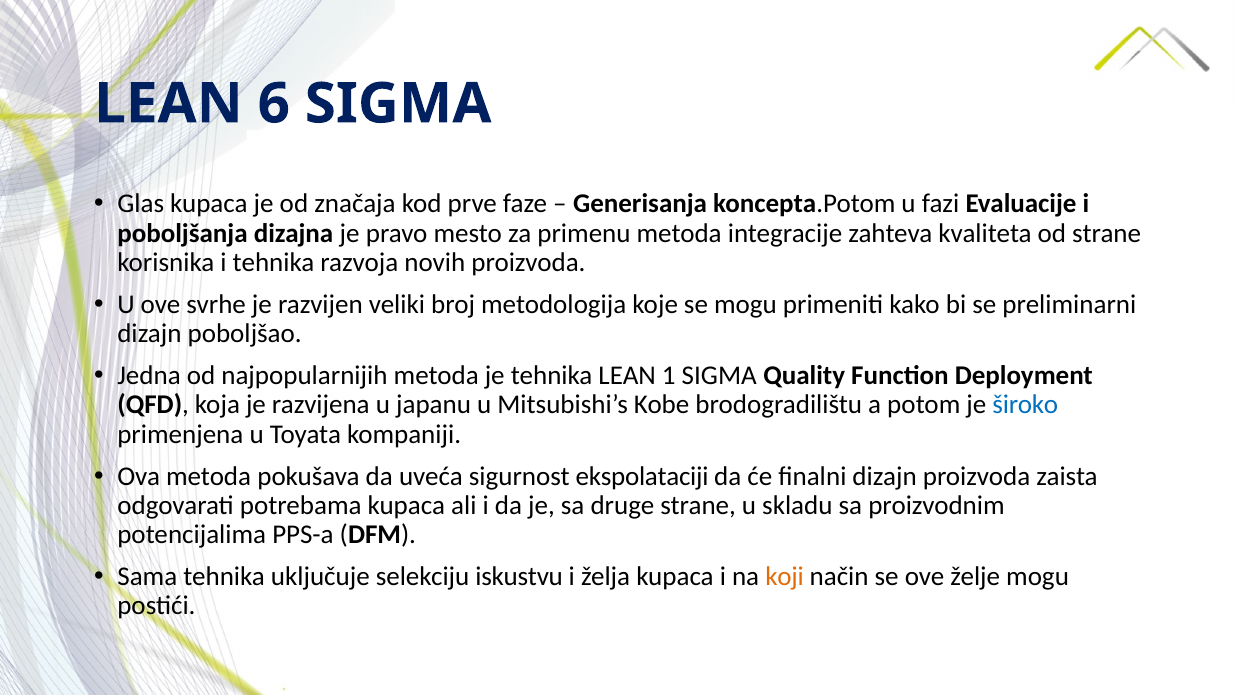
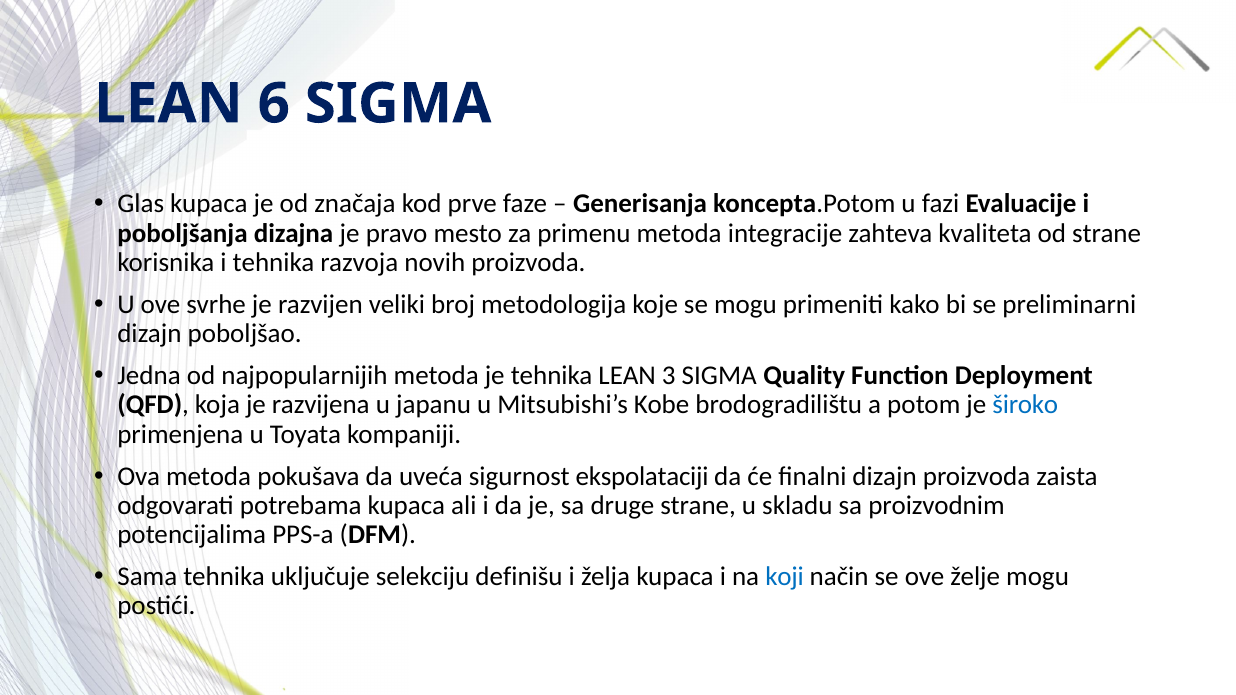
1: 1 -> 3 (669, 376)
iskustvu: iskustvu -> definišu (519, 577)
koji colour: orange -> blue (785, 577)
